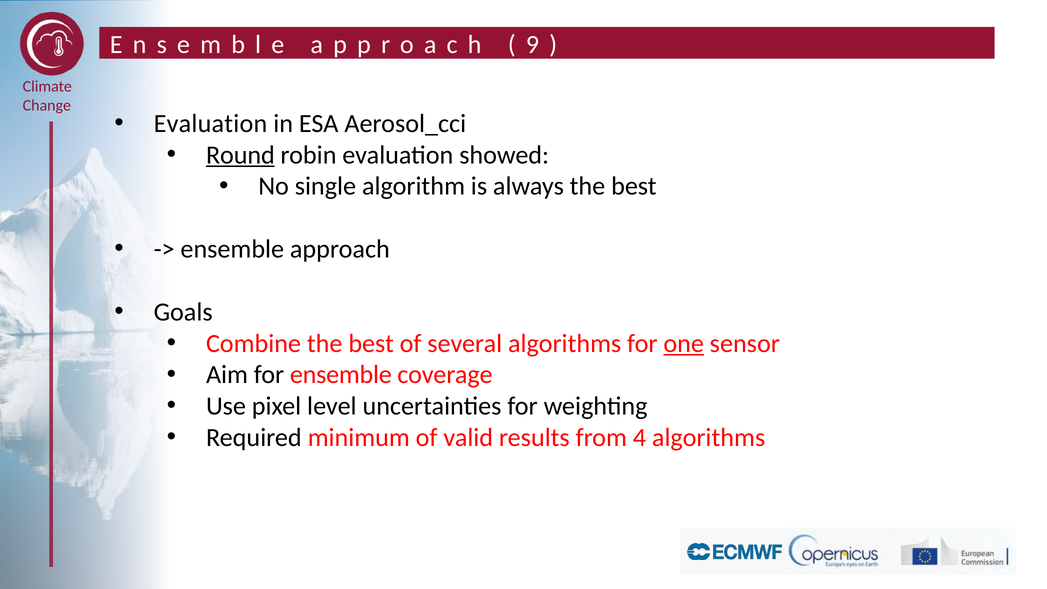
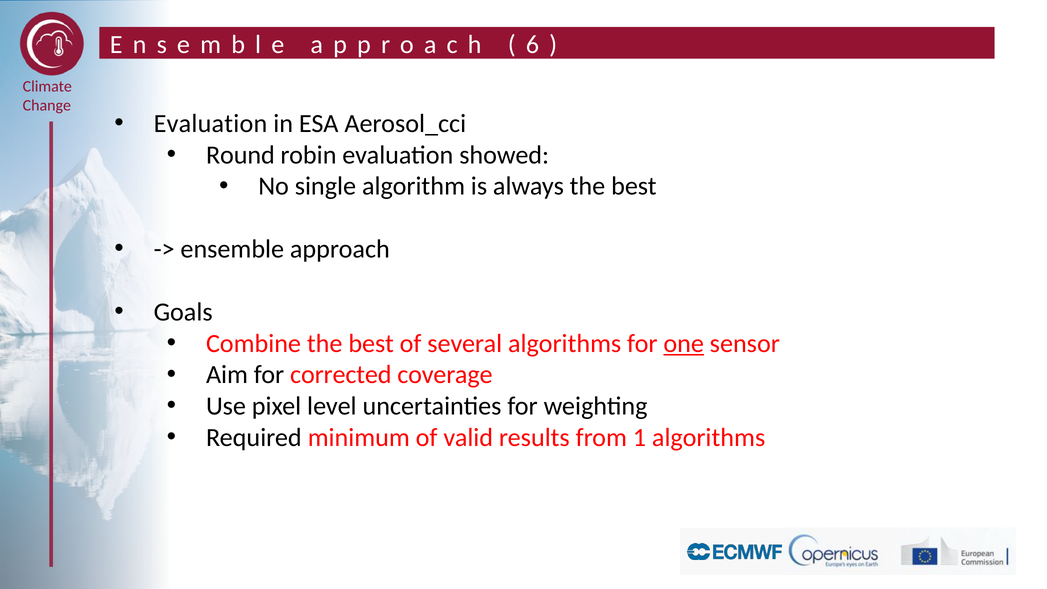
9: 9 -> 6 (532, 45)
Round underline: present -> none (240, 155)
for ensemble: ensemble -> corrected (341, 375)
4: 4 -> 1 (639, 438)
